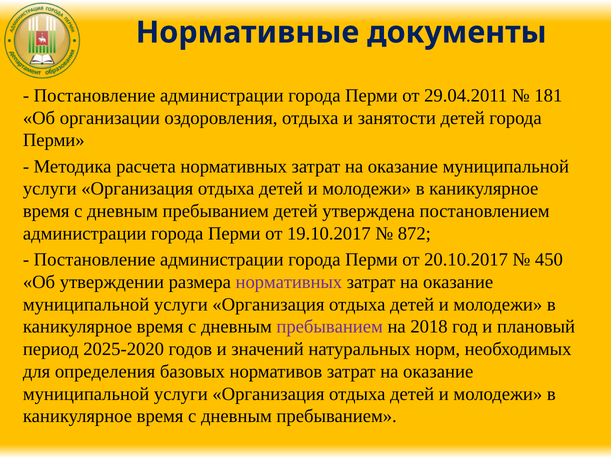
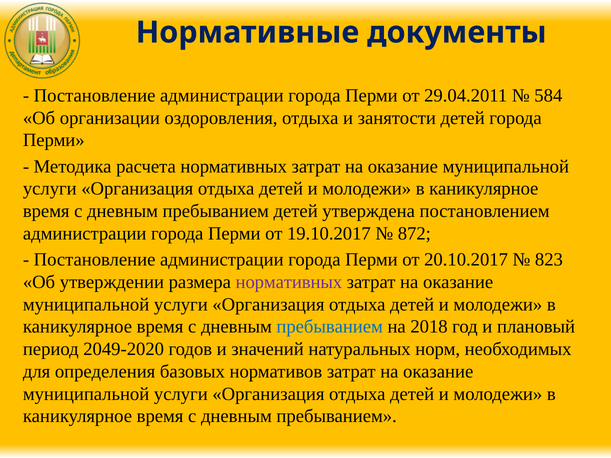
181: 181 -> 584 (548, 96)
450: 450 -> 823 (549, 260)
пребыванием colour: purple -> blue (330, 327)
2025-2020: 2025-2020 -> 2049-2020 (124, 349)
